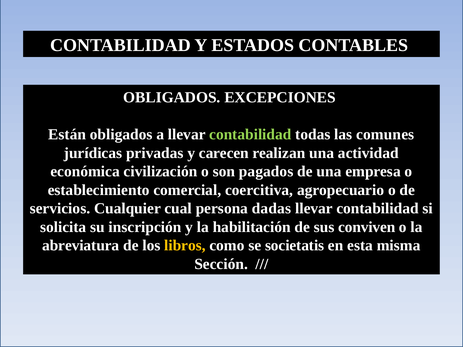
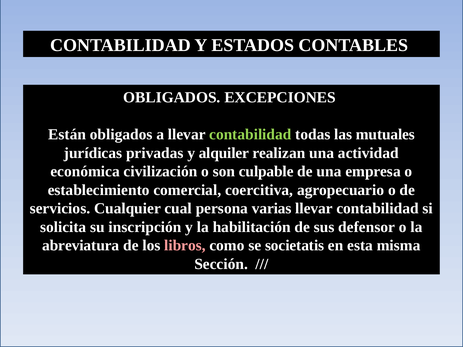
comunes: comunes -> mutuales (385, 135)
carecen: carecen -> alquiler (224, 153)
pagados: pagados -> culpable (266, 172)
dadas: dadas -> varias (272, 209)
conviven: conviven -> defensor (367, 227)
libros colour: yellow -> pink (185, 246)
